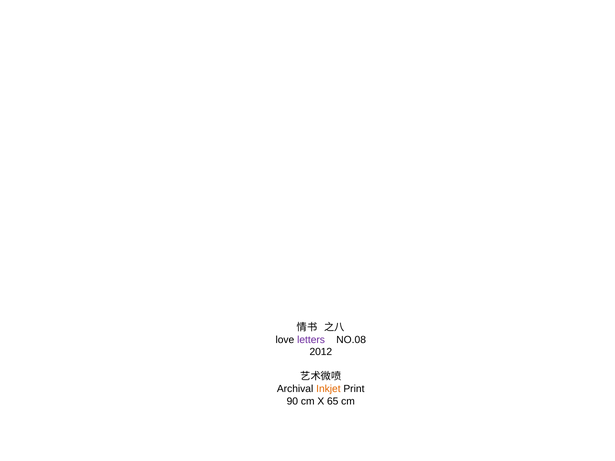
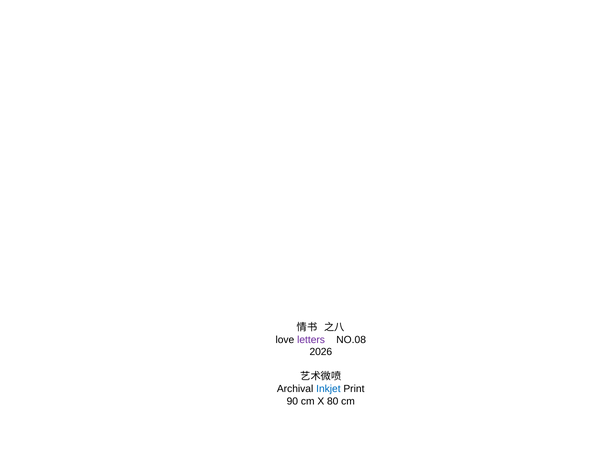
2012: 2012 -> 2026 (321, 352)
Inkjet colour: orange -> blue (328, 389)
65: 65 -> 80 (333, 401)
